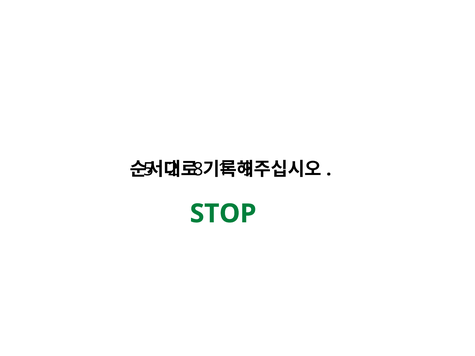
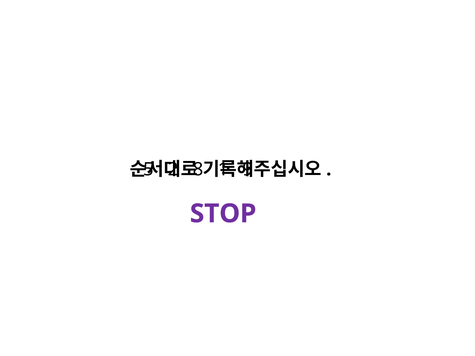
STOP colour: green -> purple (223, 214)
